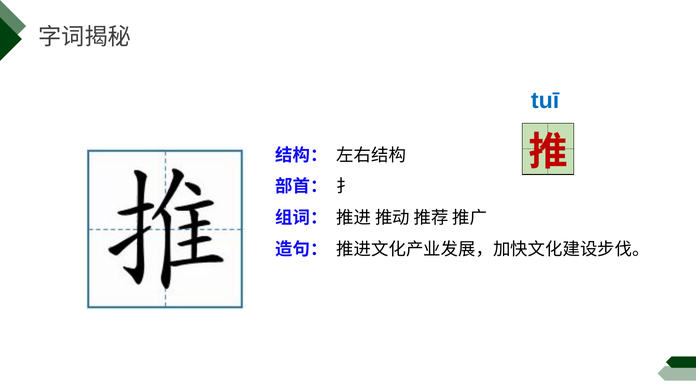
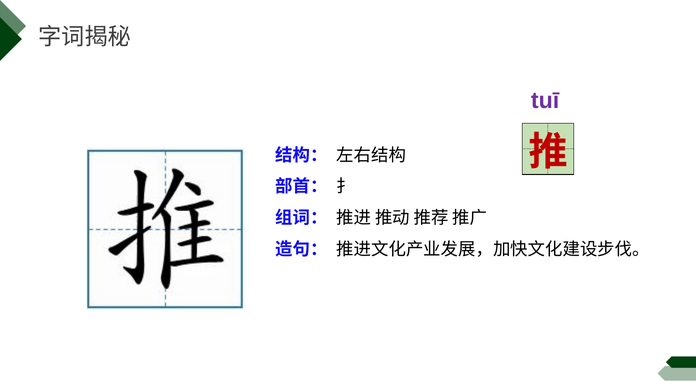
tuī colour: blue -> purple (545, 101)
